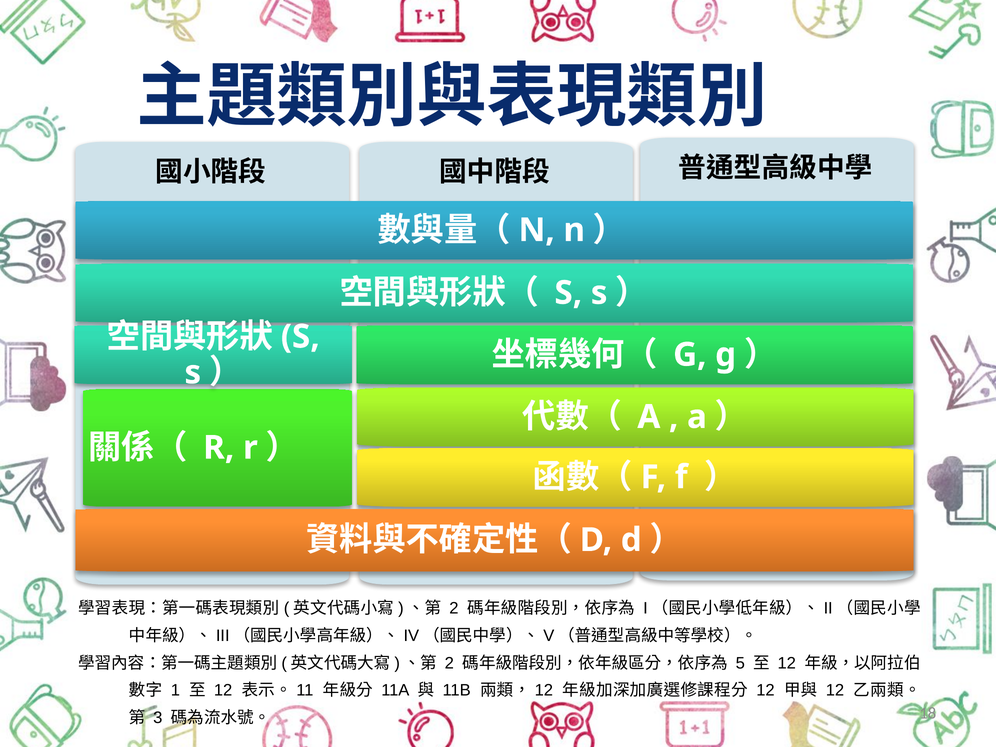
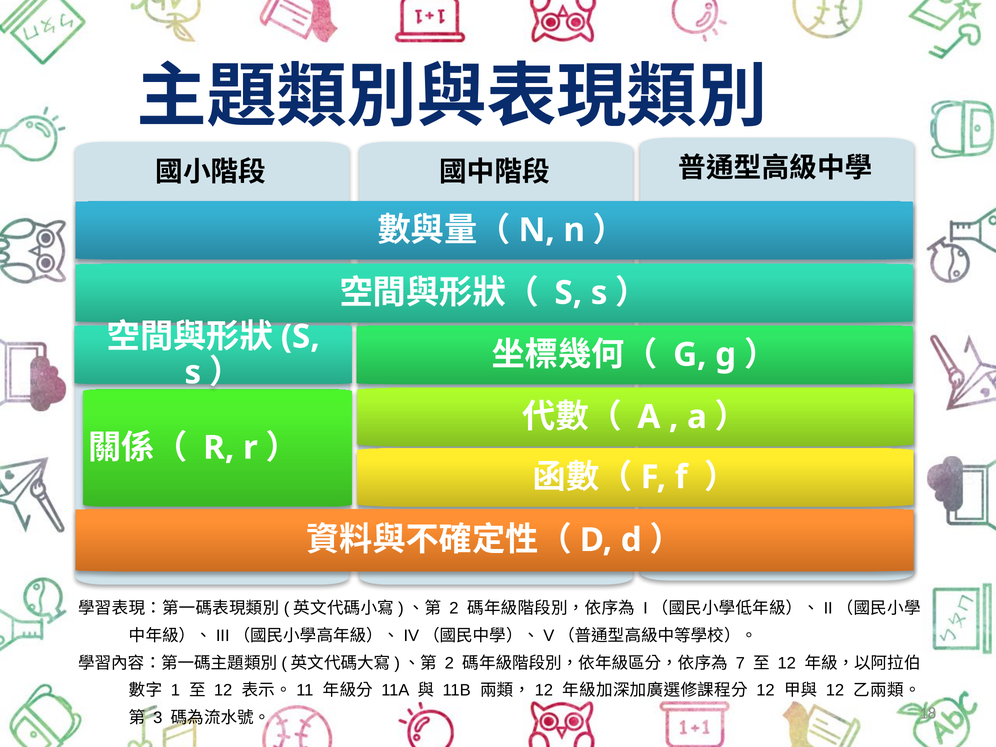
5: 5 -> 7 (740, 663)
